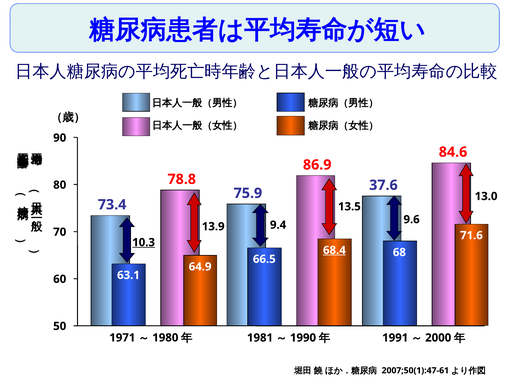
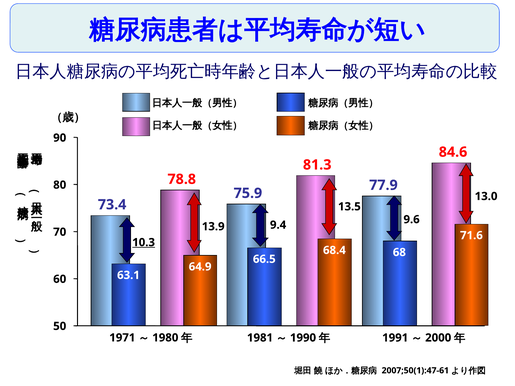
86.9: 86.9 -> 81.3 (317, 165)
37.6: 37.6 -> 77.9 (383, 185)
68.4 underline: present -> none (334, 250)
